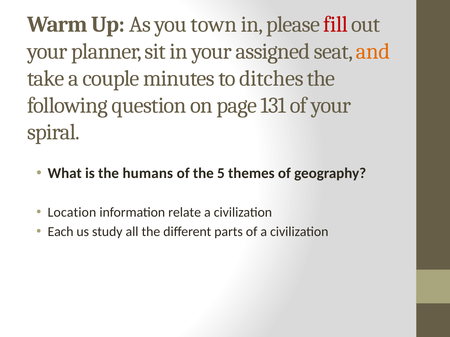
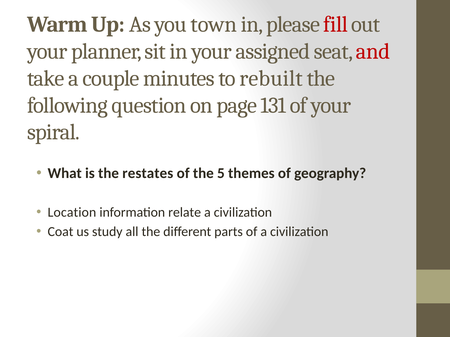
and colour: orange -> red (373, 51)
ditches: ditches -> rebuilt (271, 78)
humans: humans -> restates (148, 174)
Each: Each -> Coat (61, 232)
